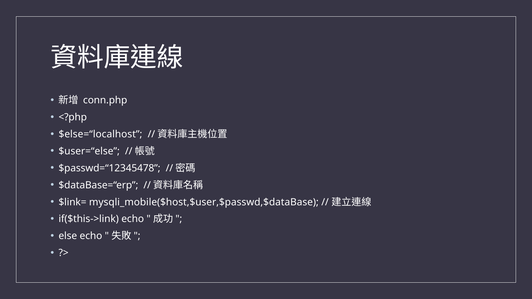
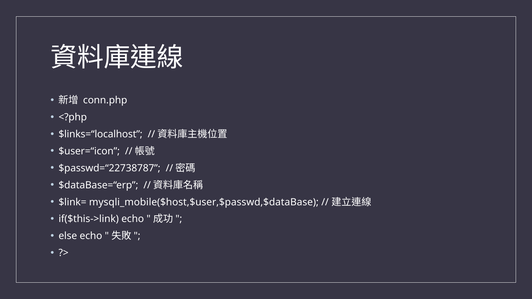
$else=“localhost: $else=“localhost -> $links=“localhost (101, 134)
$user=“else: $user=“else -> $user=“icon (89, 151)
$passwd=“12345478: $passwd=“12345478 -> $passwd=“22738787 (110, 168)
